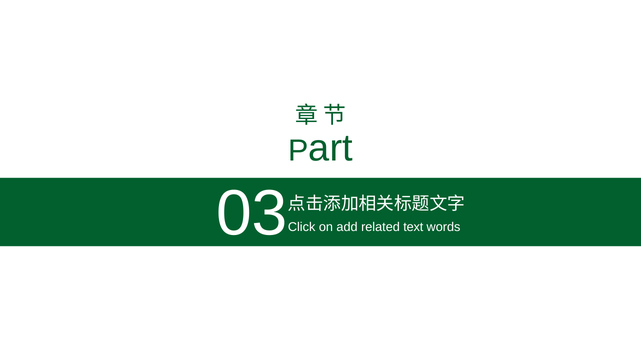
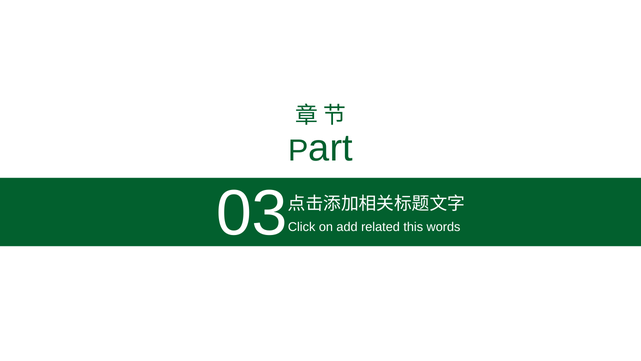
text: text -> this (413, 227)
